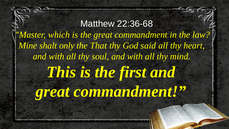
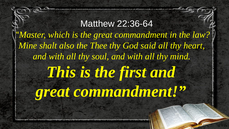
22:36-68: 22:36-68 -> 22:36-64 (135, 24)
only: only -> also (67, 46)
That: That -> Thee (99, 46)
